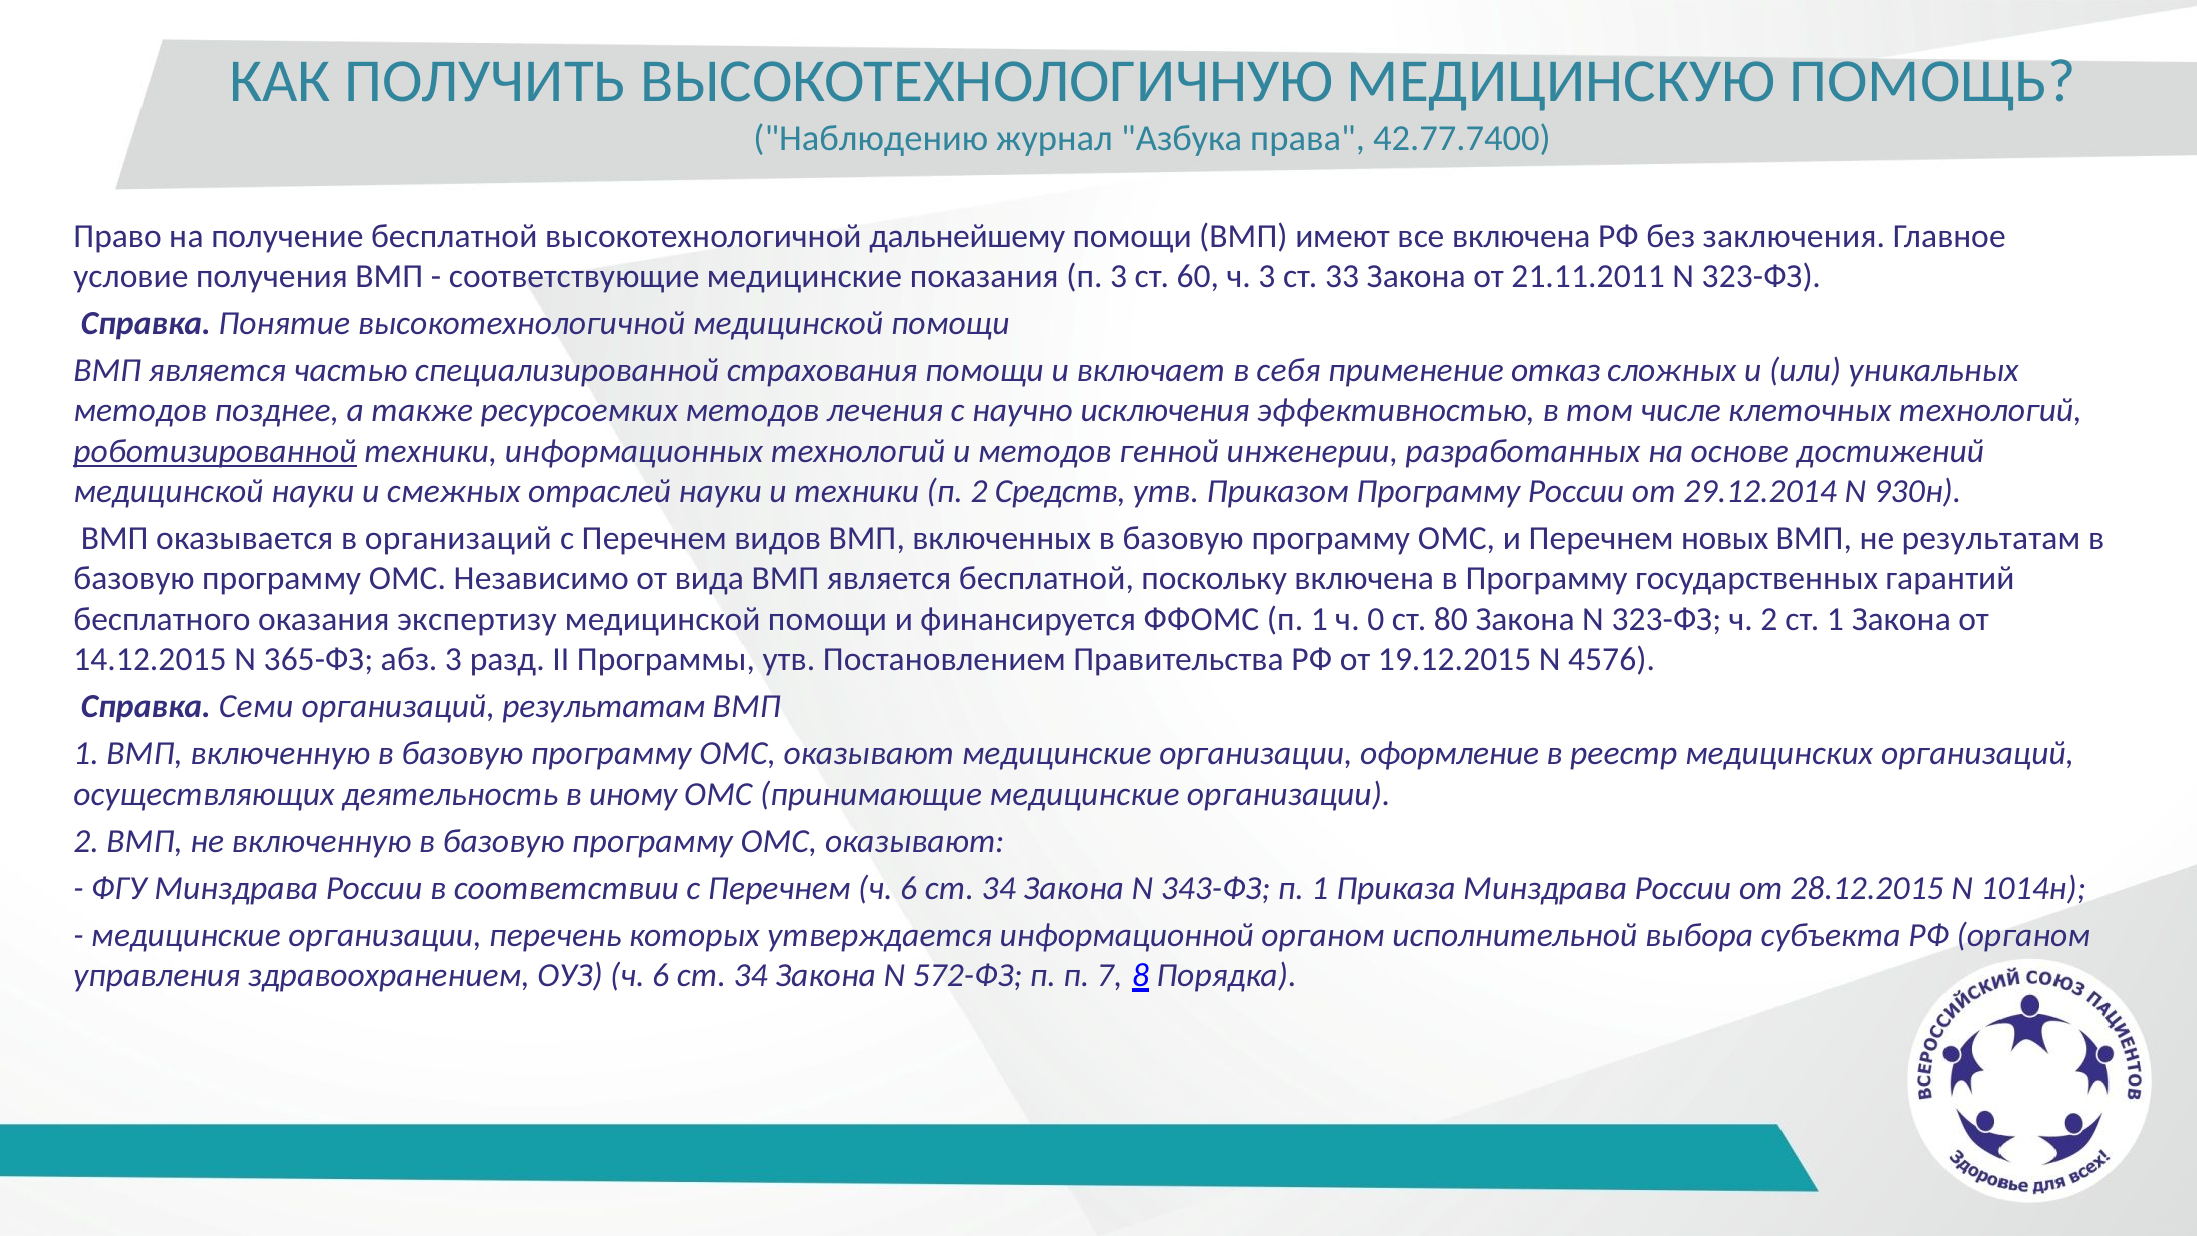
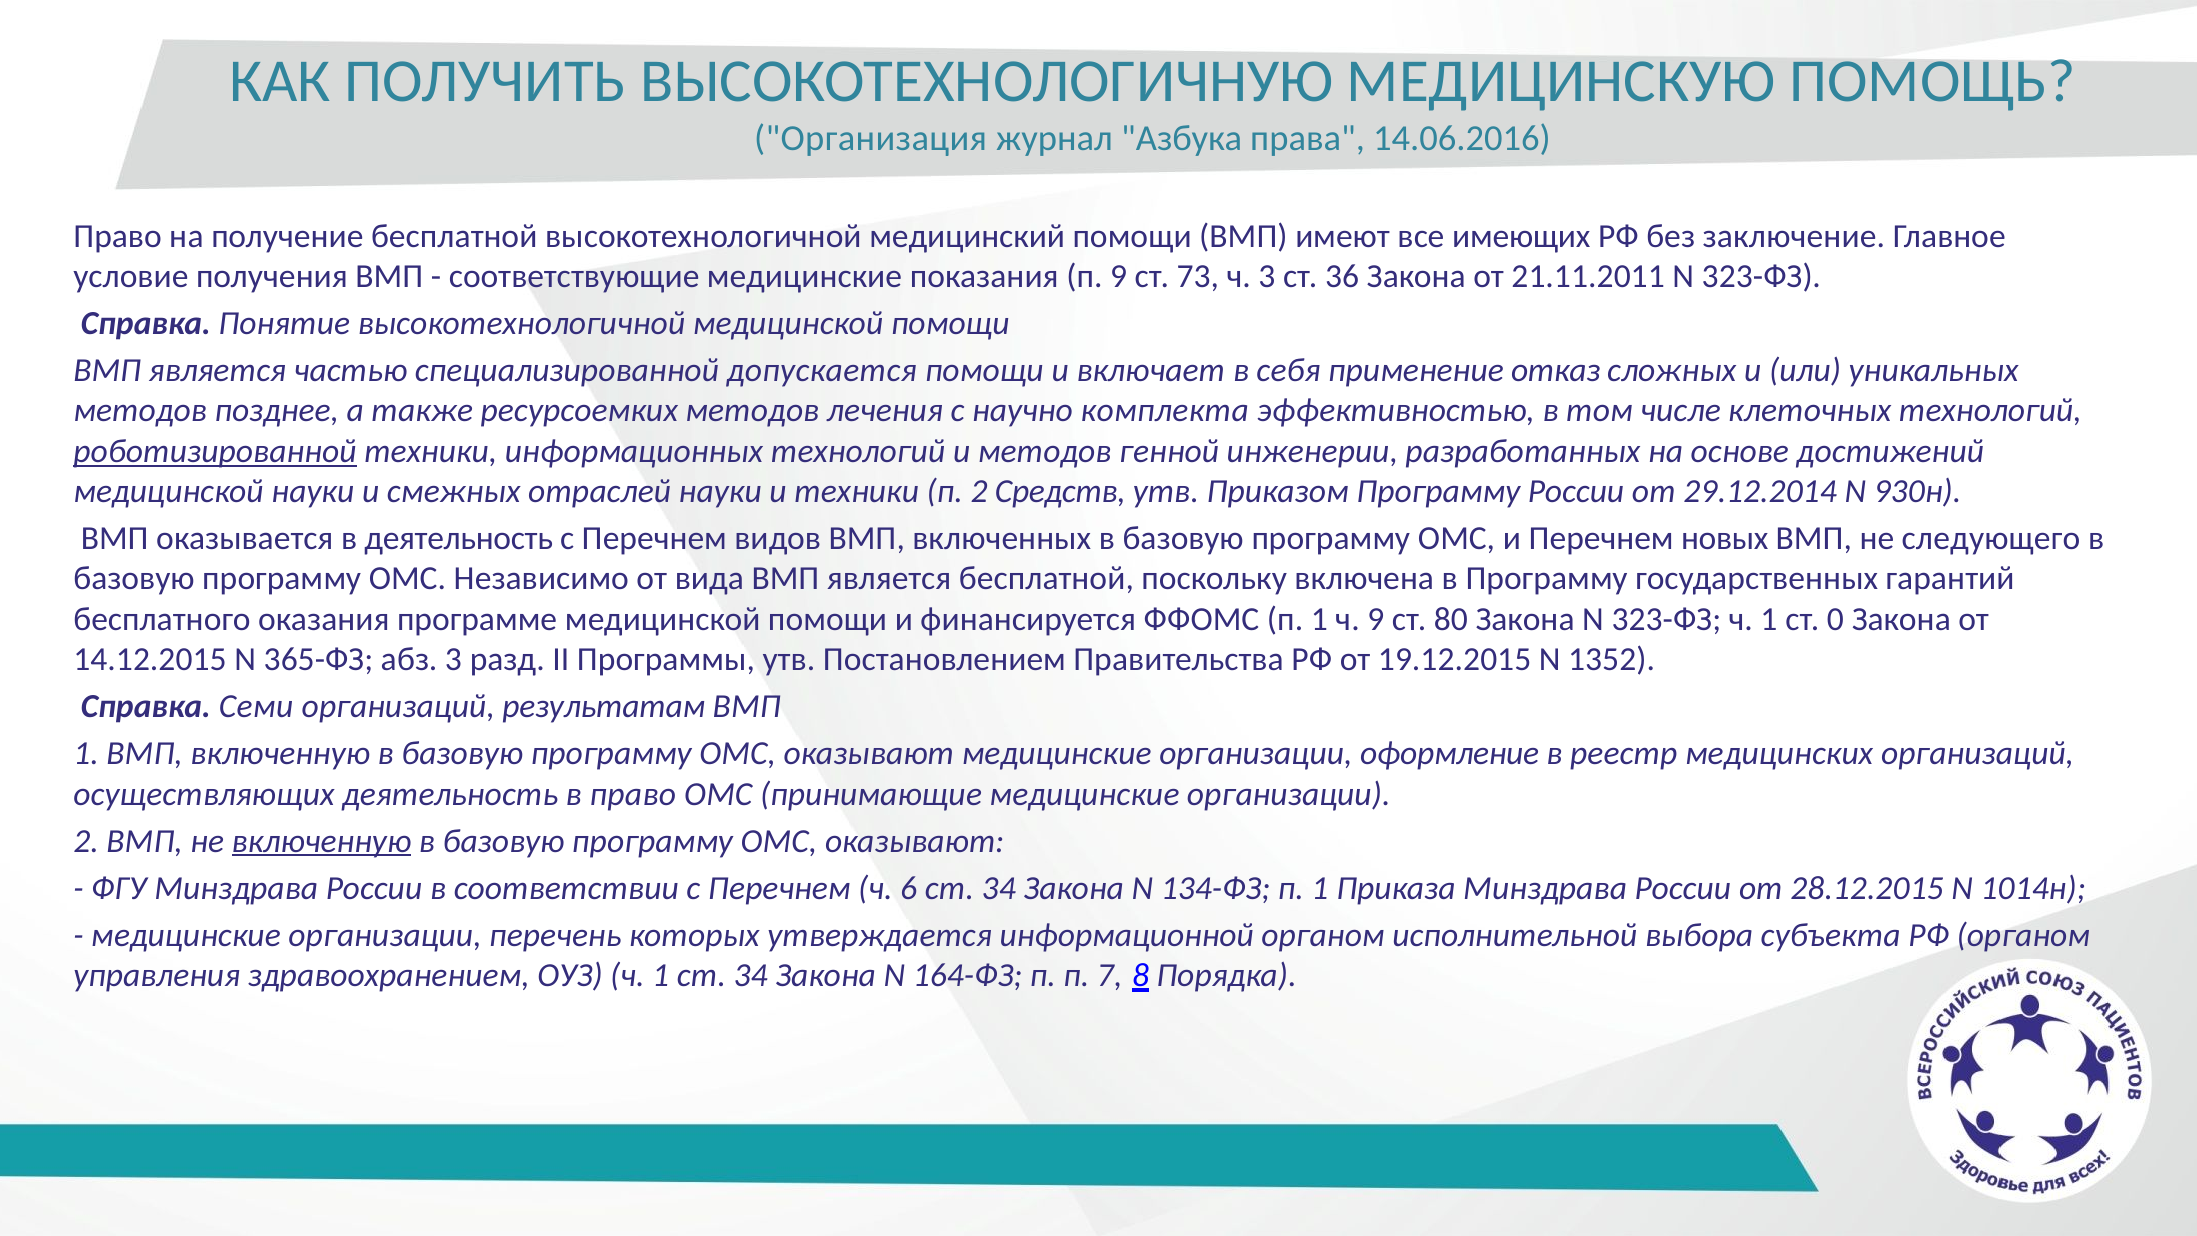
Наблюдению: Наблюдению -> Организация (871, 139)
42.77.7400: 42.77.7400 -> 14.06.2016 (1462, 139)
дальнейшему: дальнейшему -> медицинский (967, 236)
все включена: включена -> имеющих (1521, 236)
заключения: заключения -> заключение (1794, 236)
п 3: 3 -> 9 (1119, 276)
60: 60 -> 73 (1198, 276)
33: 33 -> 36 (1342, 276)
страхования: страхования -> допускается (822, 371)
исключения: исключения -> комплекта (1165, 411)
в организаций: организаций -> деятельность (459, 539)
не результатам: результатам -> следующего (1991, 539)
экспертизу: экспертизу -> программе (477, 619)
ч 0: 0 -> 9 (1376, 619)
323-ФЗ ч 2: 2 -> 1 (1769, 619)
ст 1: 1 -> 0 (1835, 619)
4576: 4576 -> 1352 (1612, 659)
в иному: иному -> право (633, 794)
включенную underline: none -> present (321, 841)
343-ФЗ: 343-ФЗ -> 134-ФЗ (1216, 888)
ОУЗ ч 6: 6 -> 1 (661, 975)
572-ФЗ: 572-ФЗ -> 164-ФЗ (968, 975)
